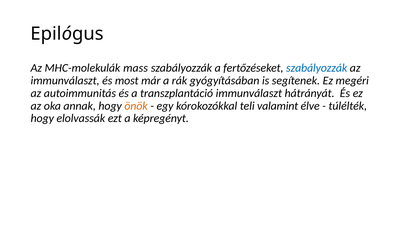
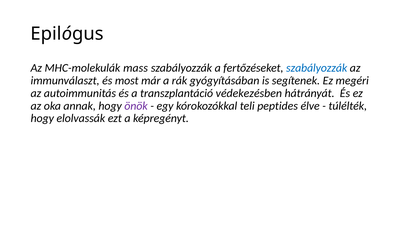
transzplantáció immunválaszt: immunválaszt -> védekezésben (249, 93)
önök colour: orange -> purple (136, 106)
valamint: valamint -> peptides (278, 106)
